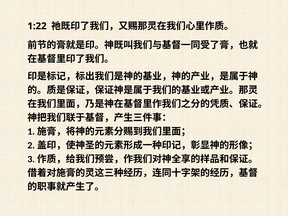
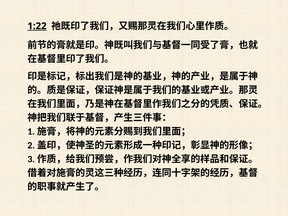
1:22 underline: none -> present (37, 26)
